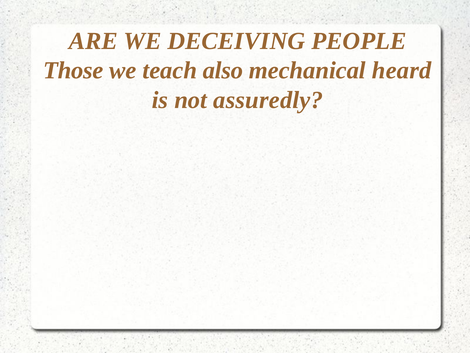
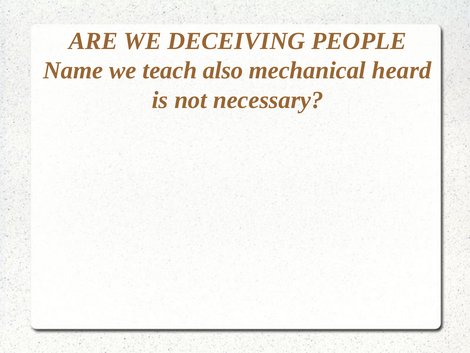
Those: Those -> Name (73, 70)
assuredly: assuredly -> necessary (268, 100)
